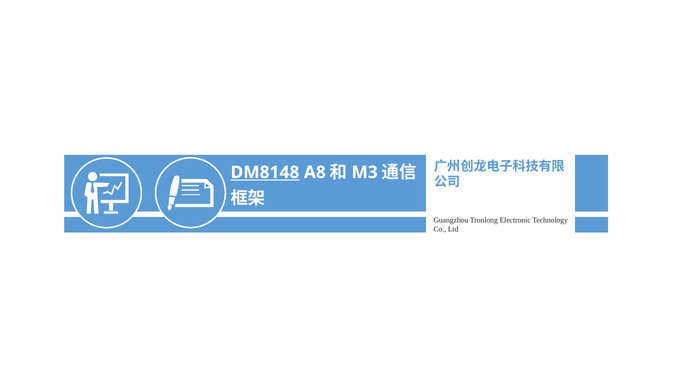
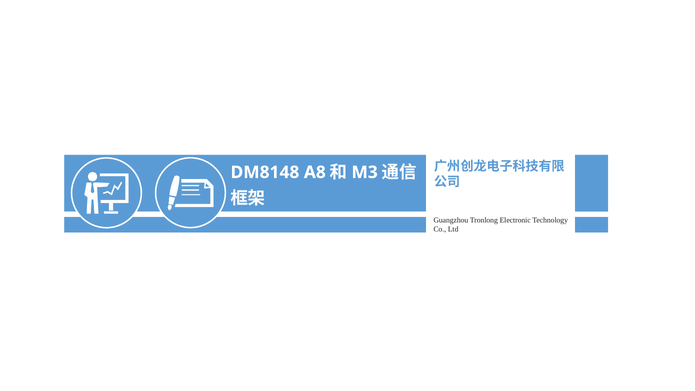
DM8148 underline: present -> none (265, 172)
